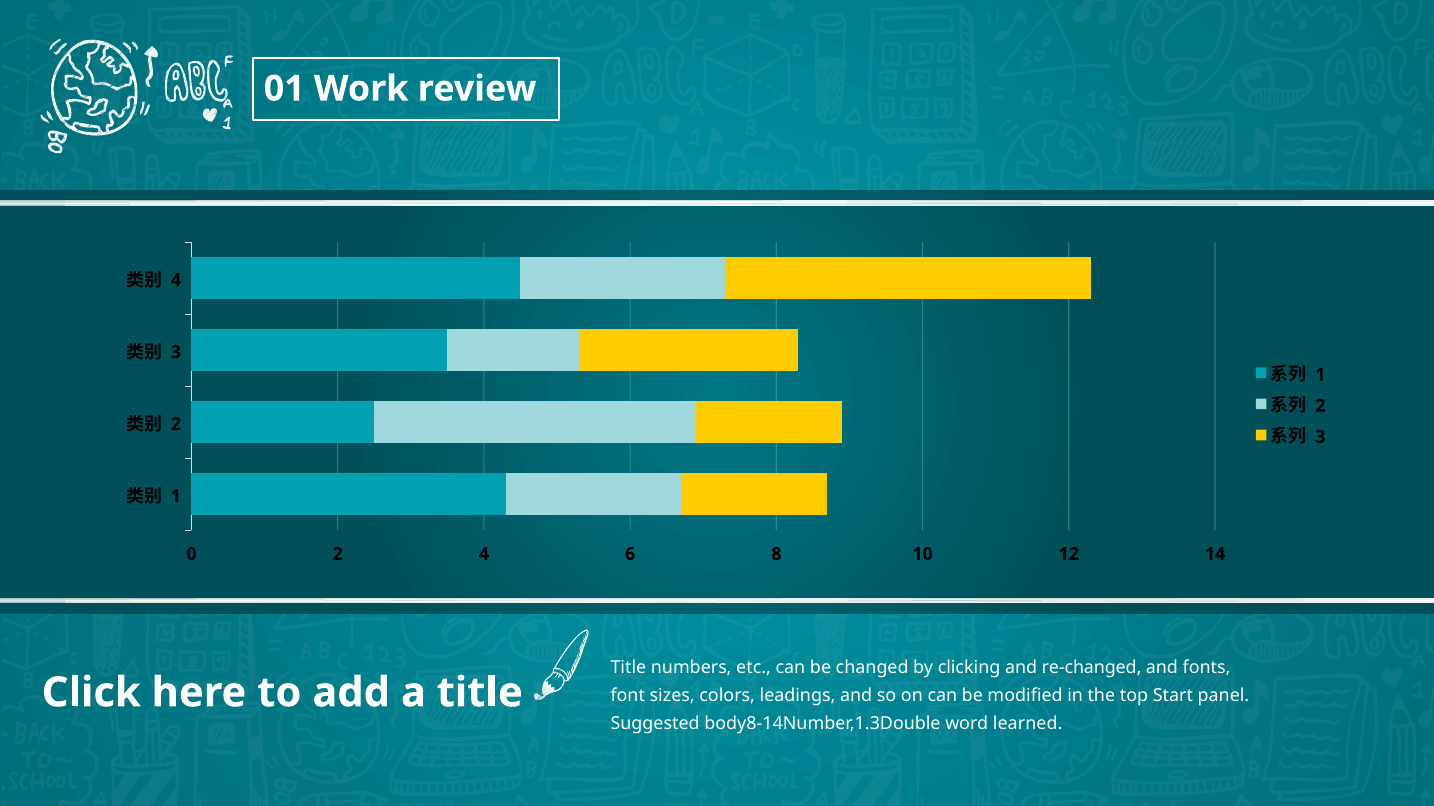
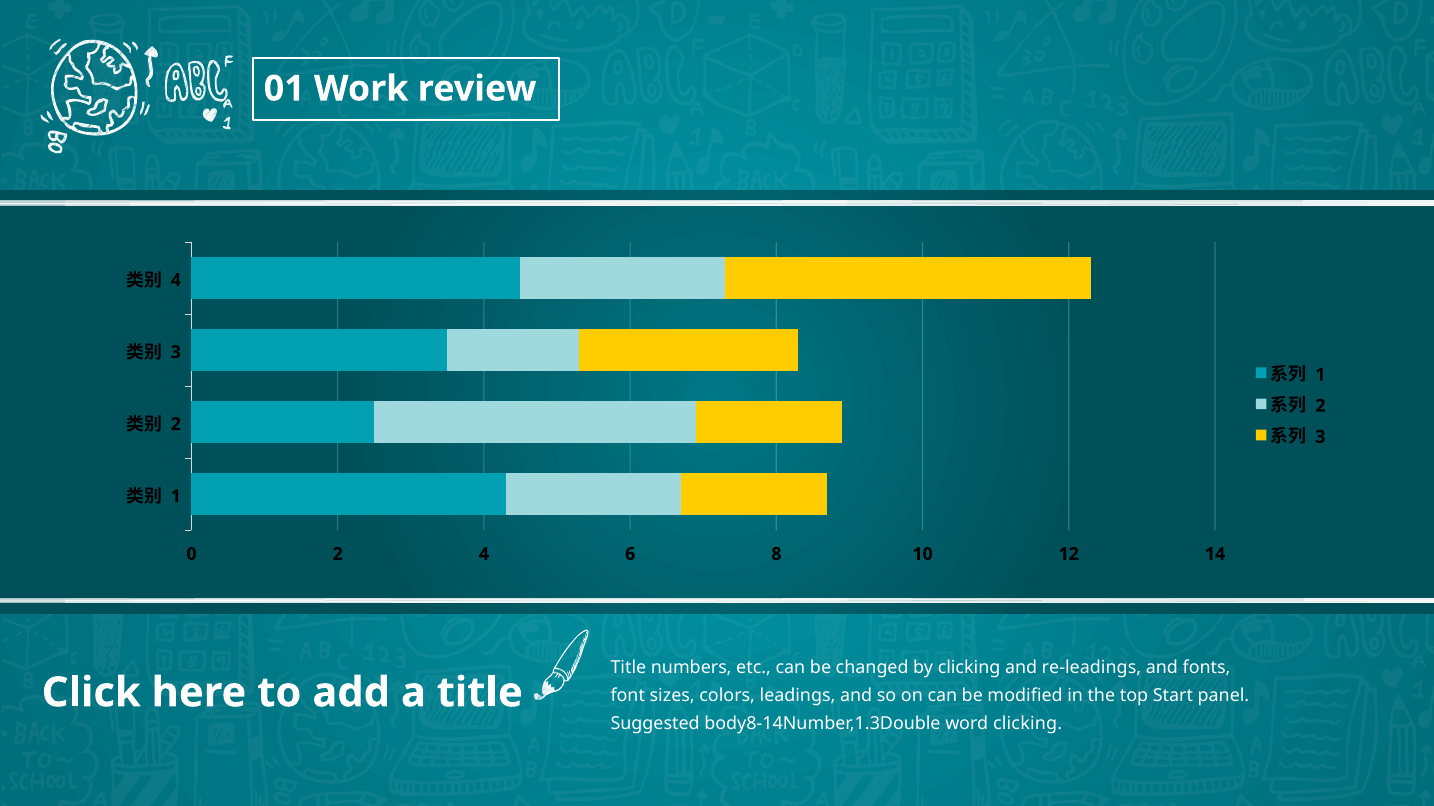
re-changed: re-changed -> re-leadings (1091, 668)
word learned: learned -> clicking (1028, 724)
